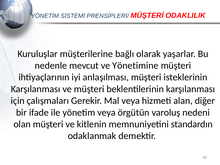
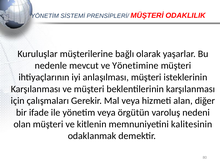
standardın: standardın -> kalitesinin (192, 124)
